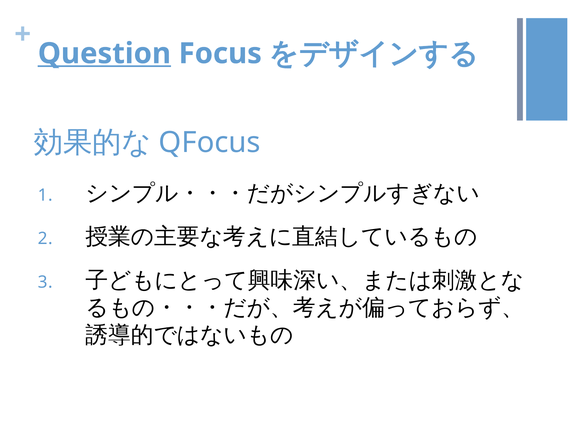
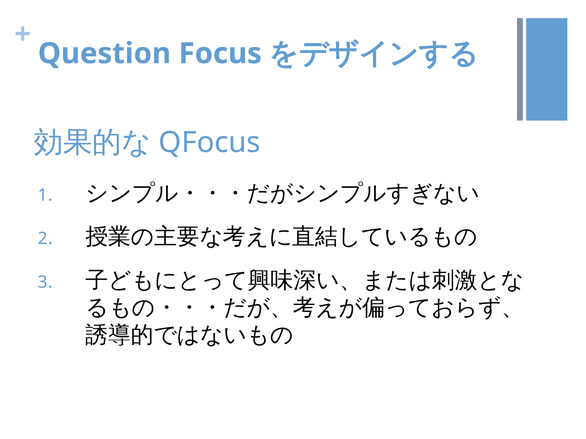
Question underline: present -> none (104, 54)
